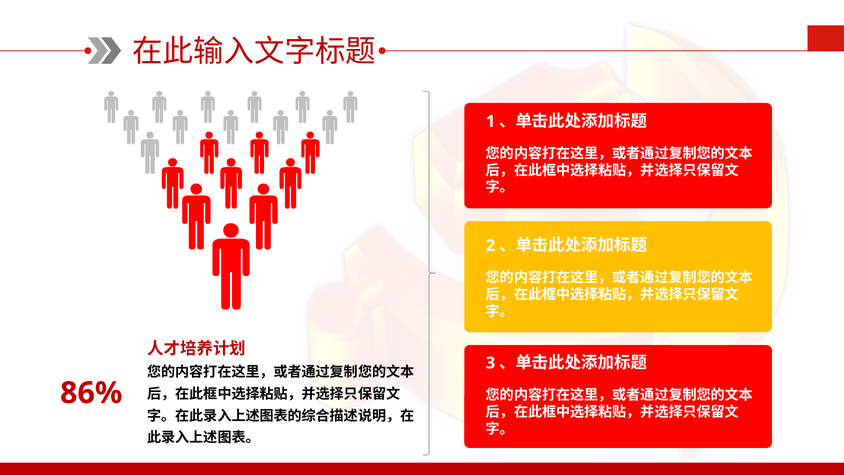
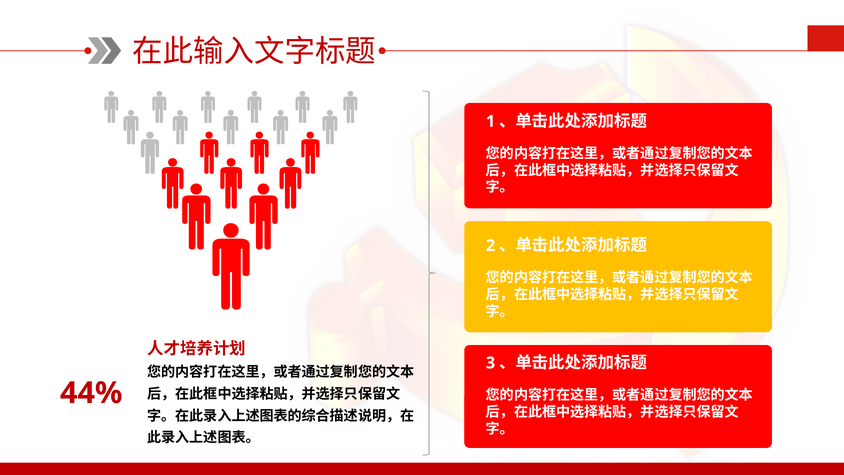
86%: 86% -> 44% (91, 393)
